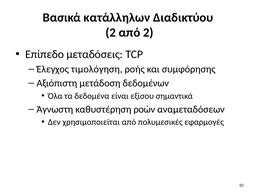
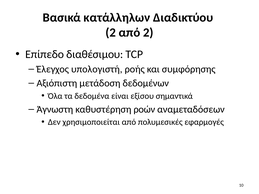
μεταδόσεις: μεταδόσεις -> διαθέσιμου (95, 54)
τιμολόγηση: τιμολόγηση -> υπολογιστή (97, 69)
